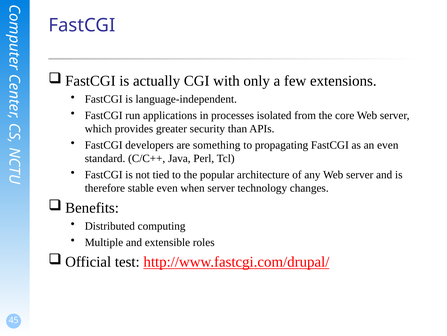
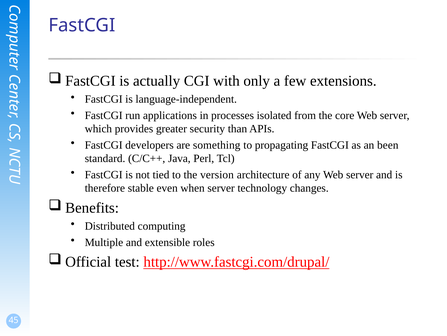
an even: even -> been (388, 145)
popular: popular -> version (217, 174)
